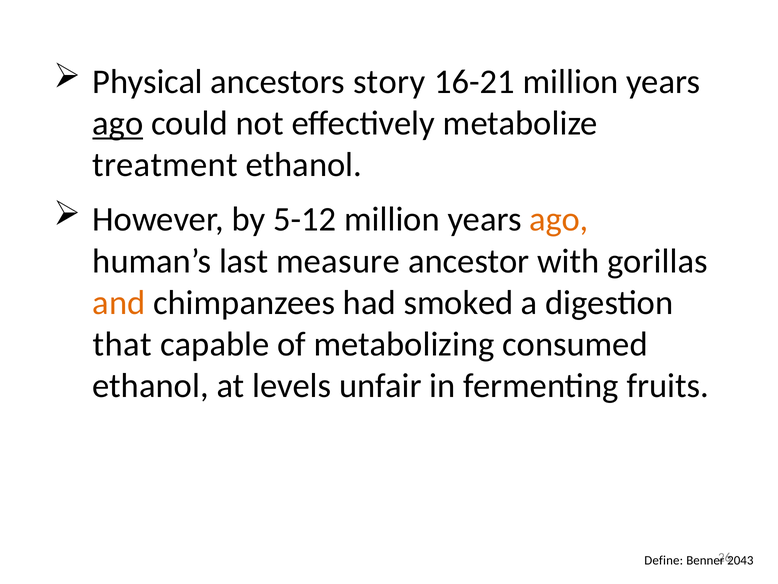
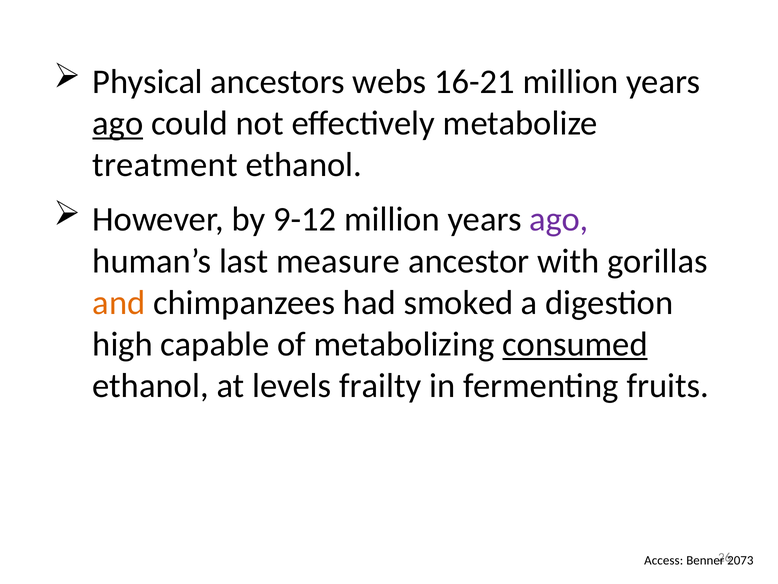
story: story -> webs (389, 82)
5-12: 5-12 -> 9-12 (305, 219)
ago colour: orange -> purple (559, 219)
that: that -> high (123, 344)
consumed underline: none -> present (575, 344)
unfair: unfair -> frailty (380, 385)
Define: Define -> Access (664, 560)
2043: 2043 -> 2073 (740, 560)
